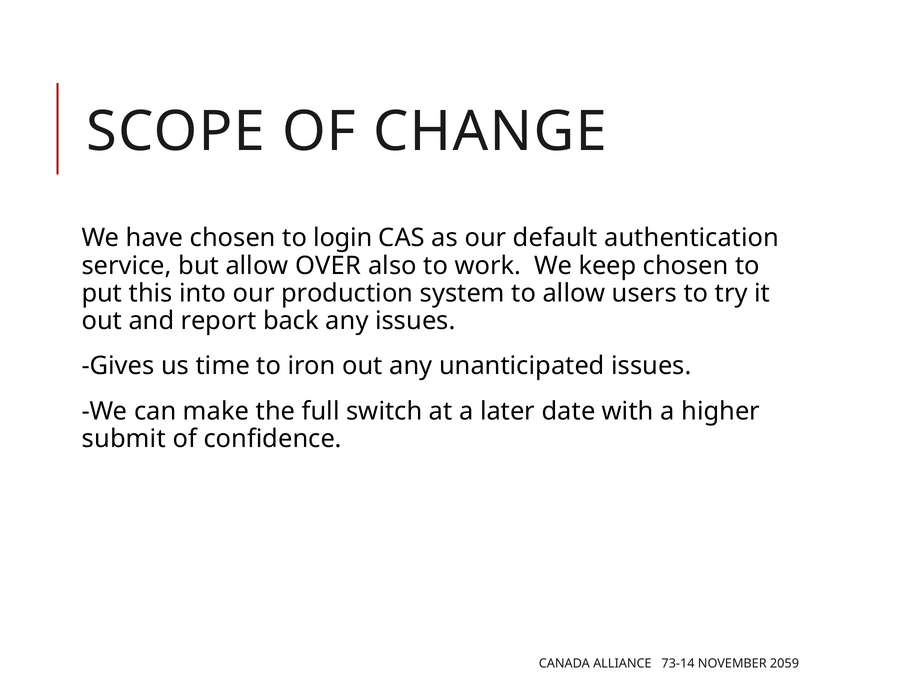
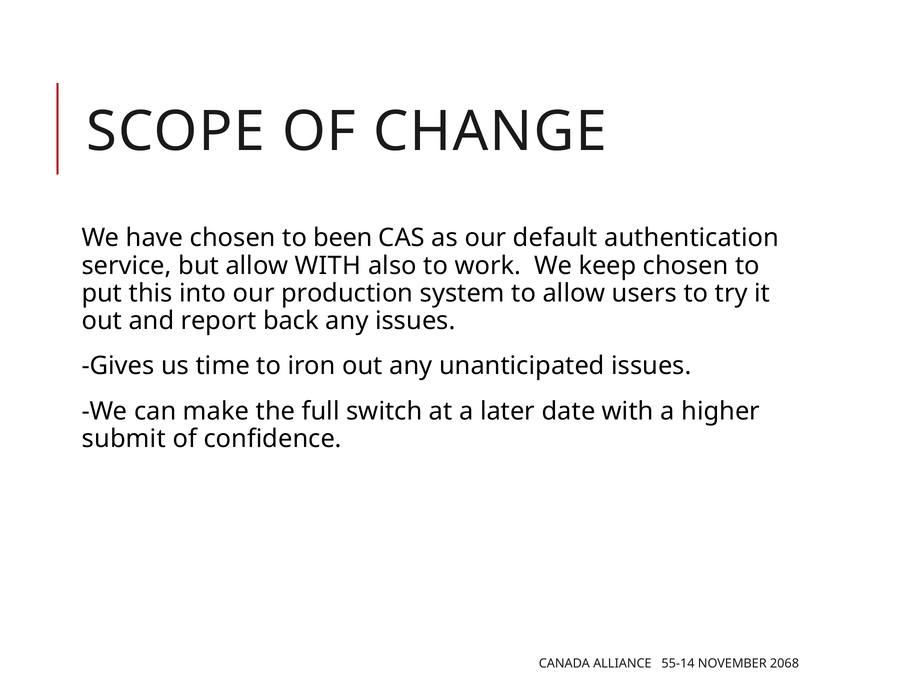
login: login -> been (343, 238)
allow OVER: OVER -> WITH (328, 265)
73-14: 73-14 -> 55-14 (678, 664)
2059: 2059 -> 2068 (784, 664)
